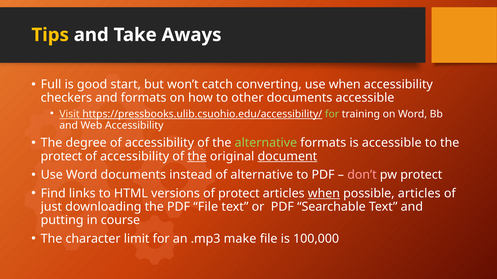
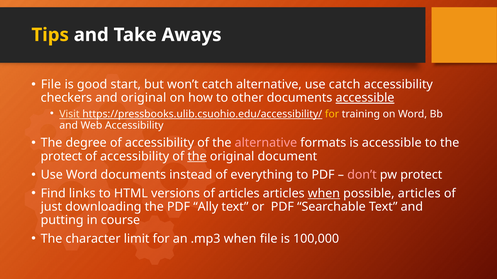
Full: Full -> File (51, 85)
catch converting: converting -> alternative (269, 85)
use when: when -> catch (345, 85)
and formats: formats -> original (144, 98)
accessible underline: none -> present (365, 98)
for colour: light green -> yellow (332, 114)
alternative colour: light green -> pink (266, 143)
document underline: present -> none (287, 157)
of alternative: alternative -> everything (262, 175)
of protect: protect -> articles (239, 194)
PDF File: File -> Ally (206, 207)
.mp3 make: make -> when (240, 239)
